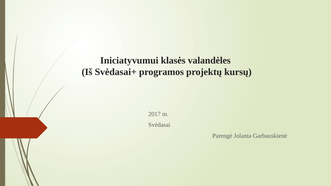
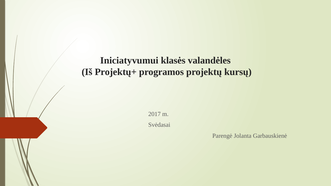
Svėdasai+: Svėdasai+ -> Projektų+ (116, 72)
